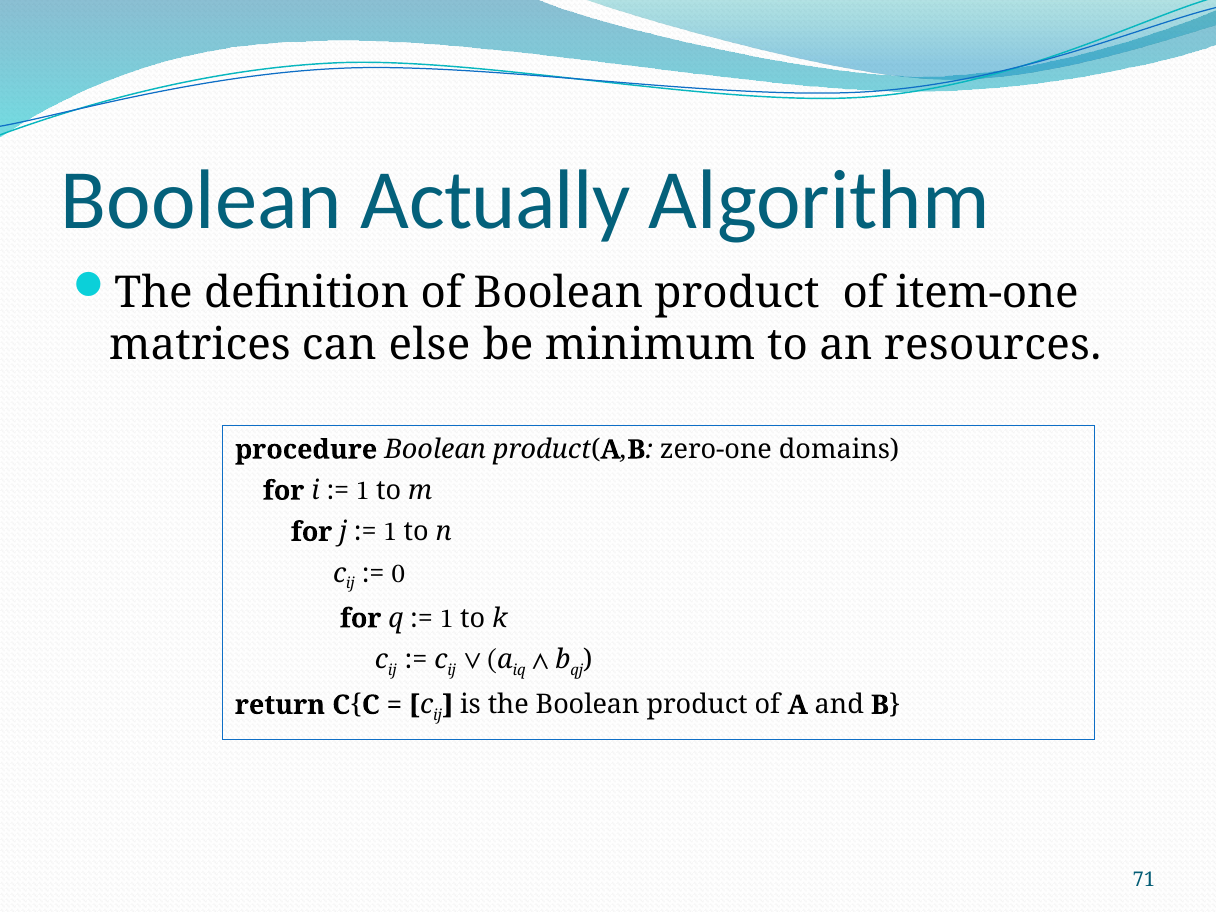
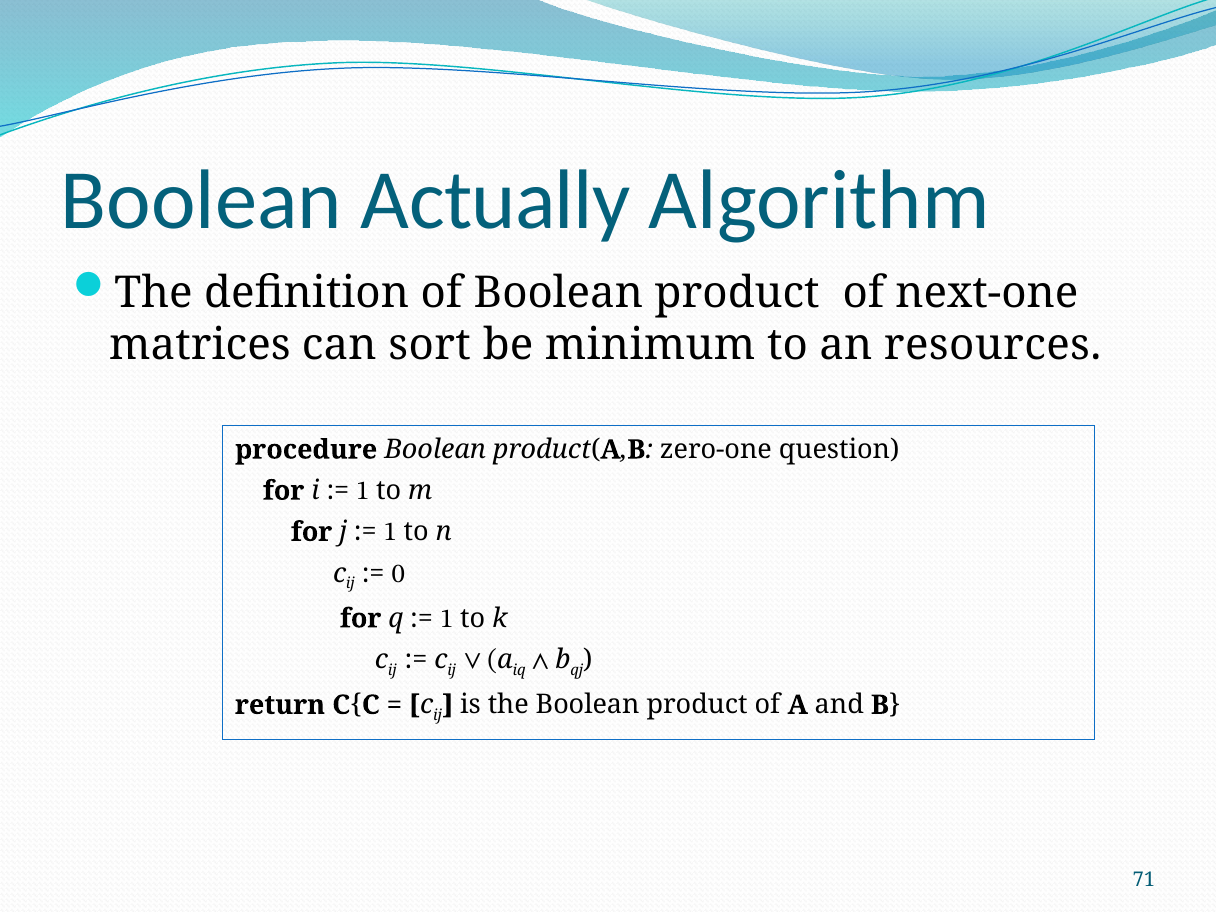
item-one: item-one -> next-one (987, 293)
else: else -> sort (430, 345)
domains: domains -> question (839, 450)
